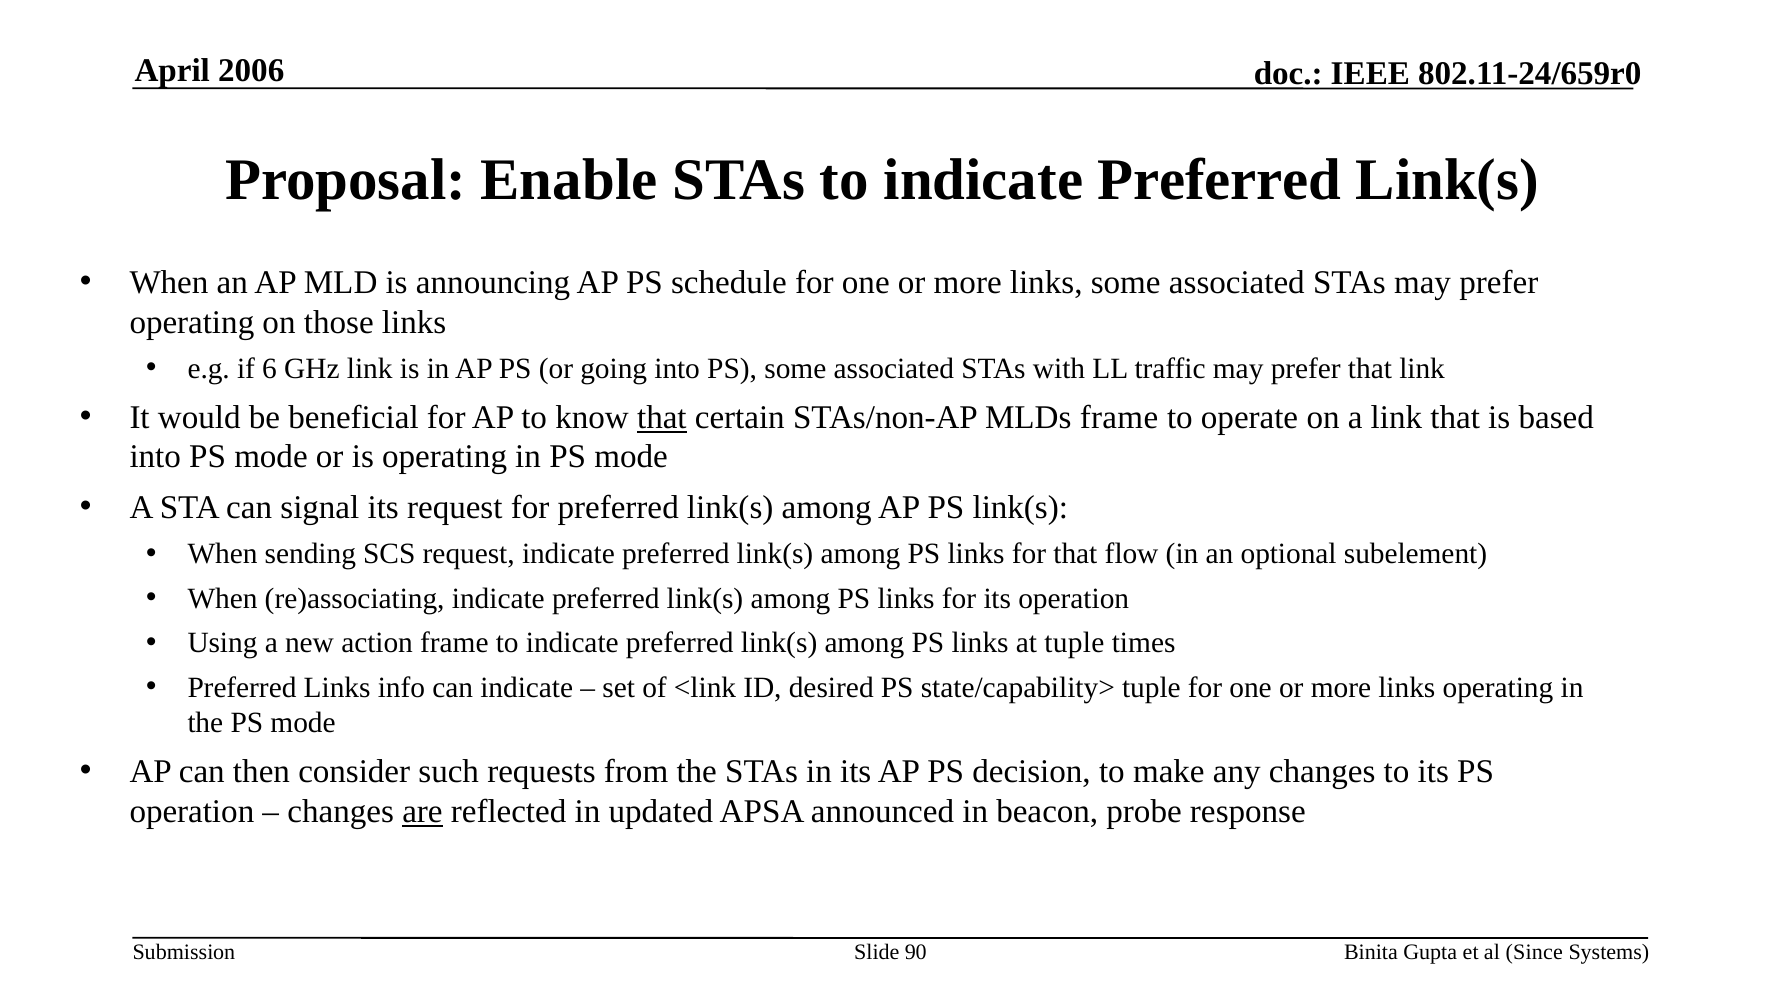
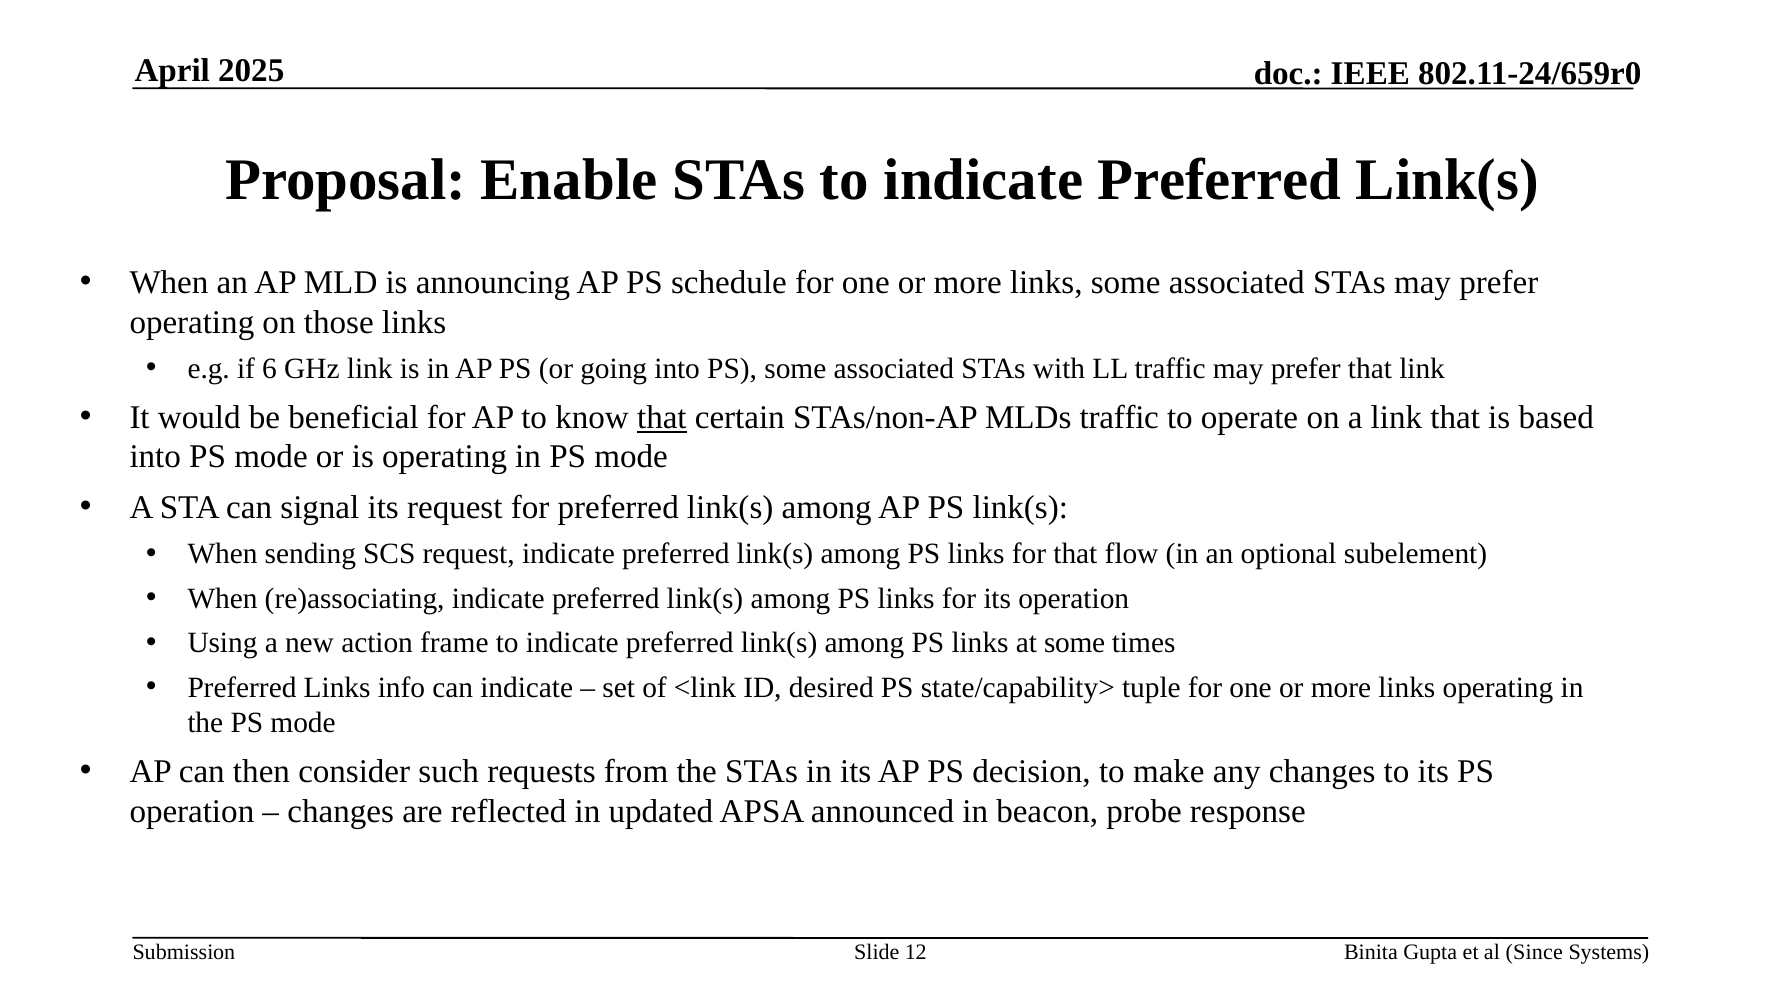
2006: 2006 -> 2025 (251, 70)
MLDs frame: frame -> traffic (1119, 417)
at tuple: tuple -> some (1075, 643)
are underline: present -> none (422, 812)
90: 90 -> 12 (916, 953)
